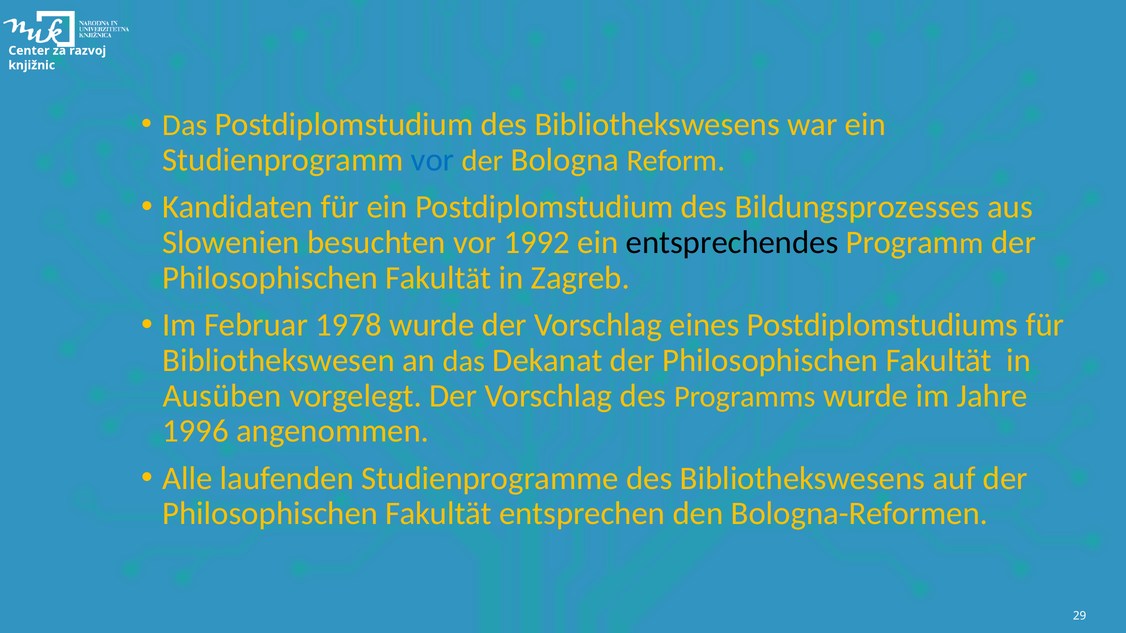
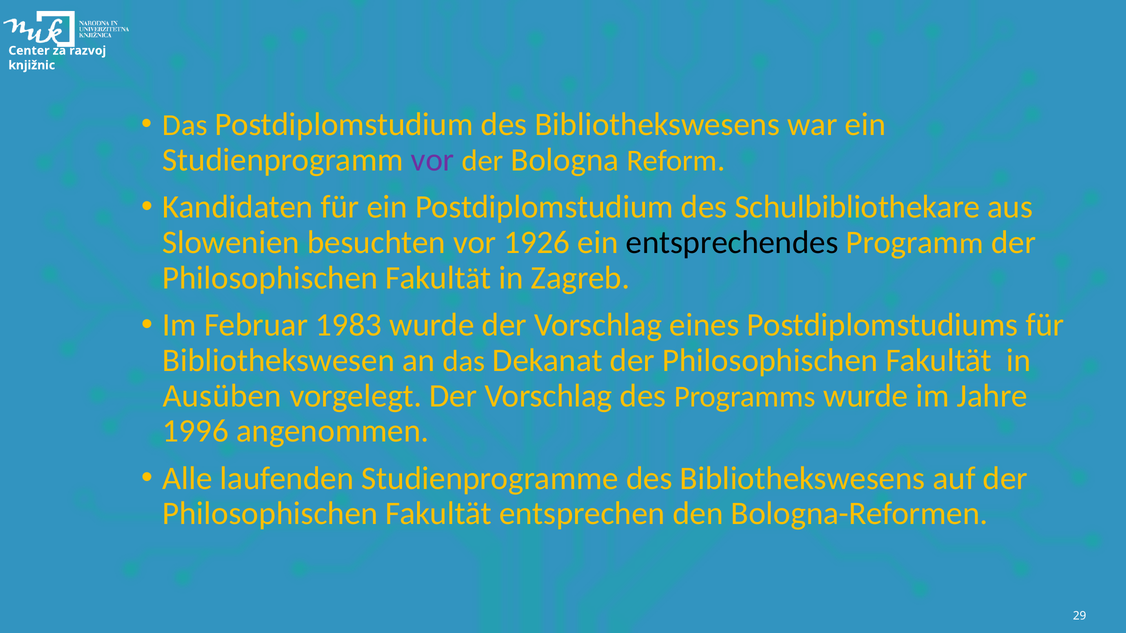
vor colour: blue -> purple (433, 160)
Bildungsprozesses: Bildungsprozesses -> Schulbibliothekare (857, 207)
1992: 1992 -> 1926 (537, 243)
1978: 1978 -> 1983 (349, 325)
